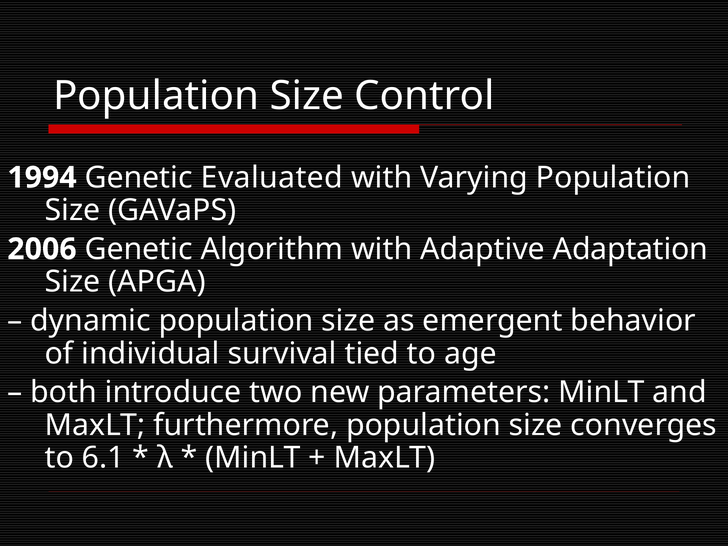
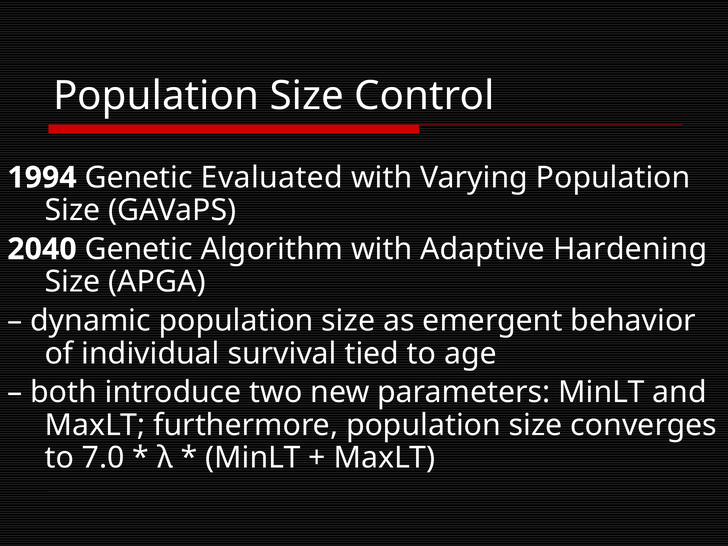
2006: 2006 -> 2040 (42, 249)
Adaptation: Adaptation -> Hardening (630, 249)
6.1: 6.1 -> 7.0 (103, 458)
